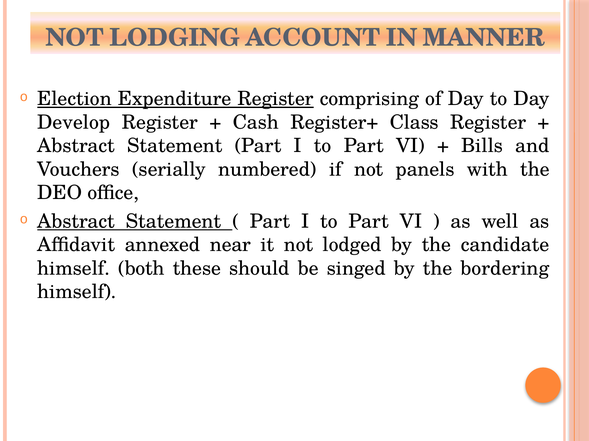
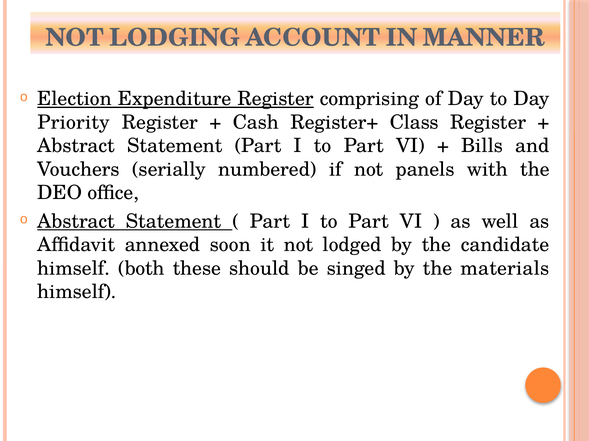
Develop: Develop -> Priority (74, 122)
near: near -> soon (230, 245)
bordering: bordering -> materials (505, 269)
